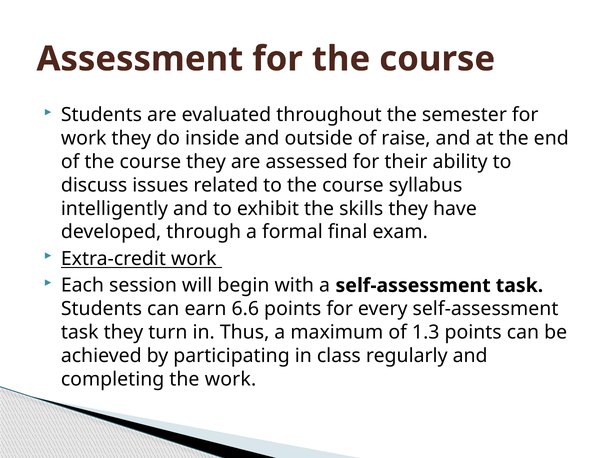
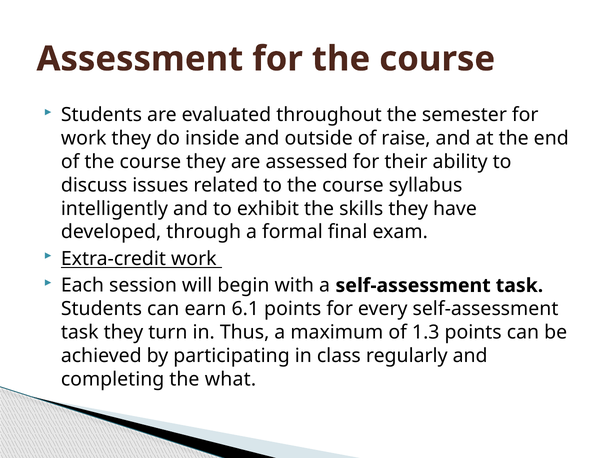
6.6: 6.6 -> 6.1 (245, 309)
the work: work -> what (231, 379)
